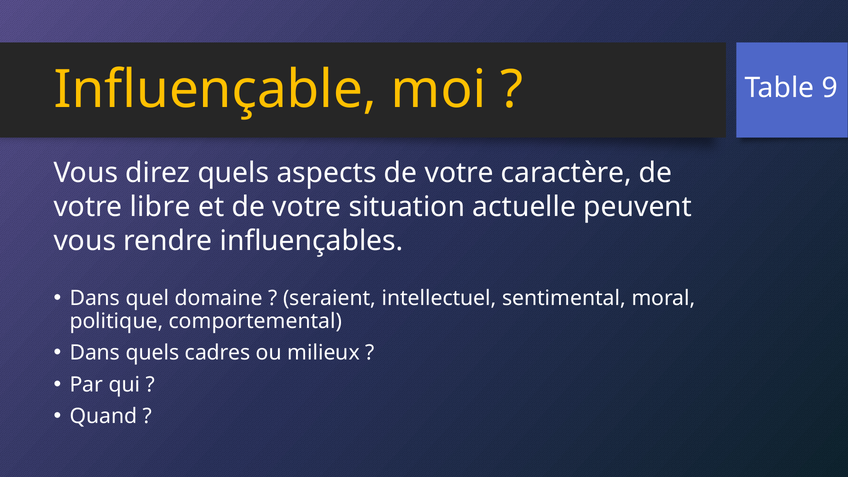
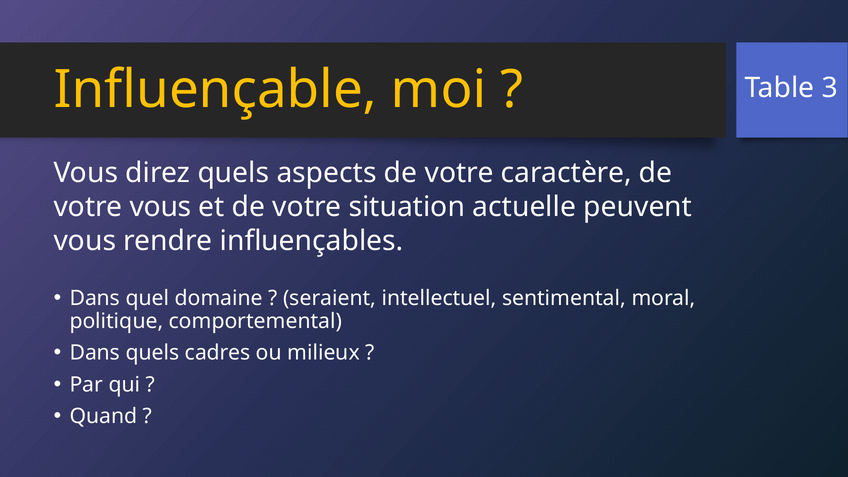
9: 9 -> 3 (830, 88)
votre libre: libre -> vous (160, 207)
